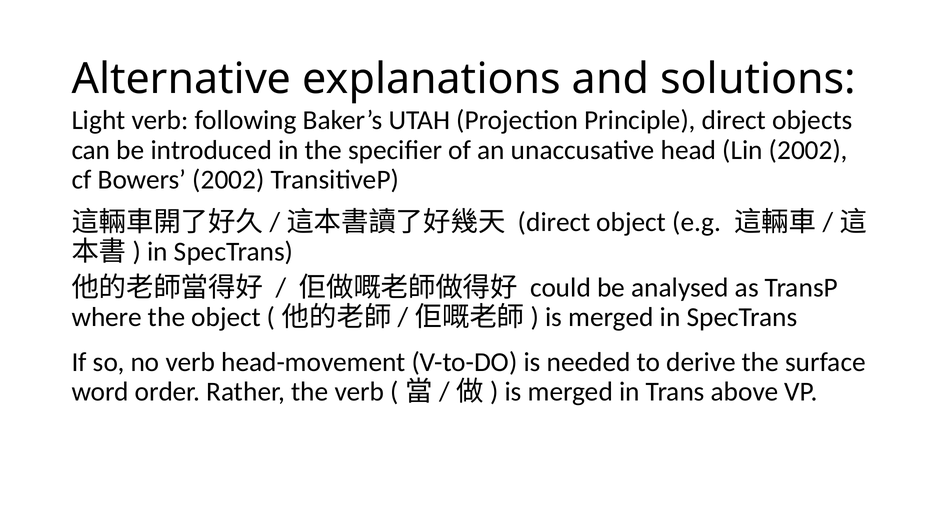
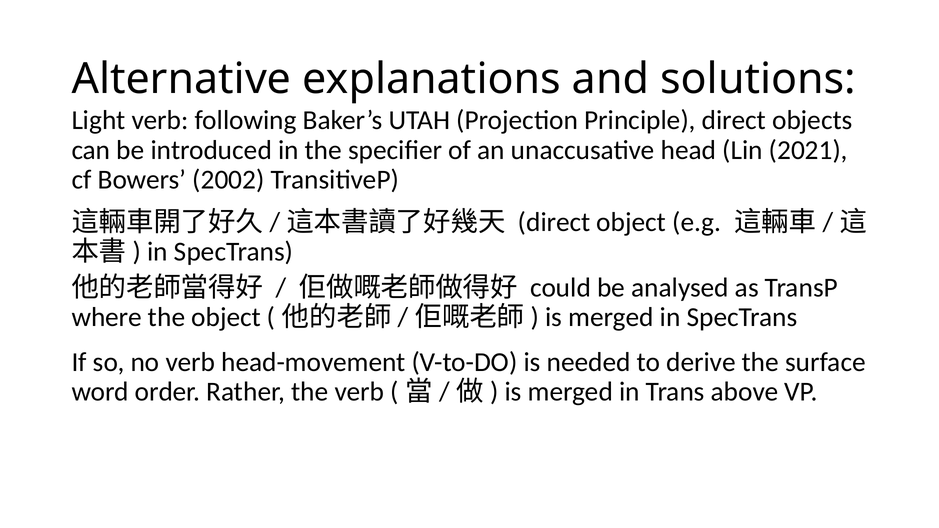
Lin 2002: 2002 -> 2021 (808, 150)
